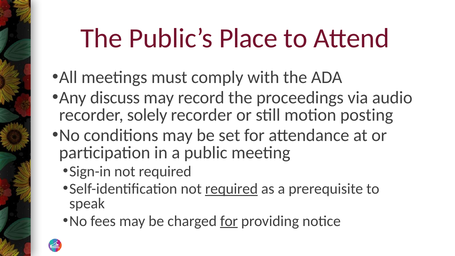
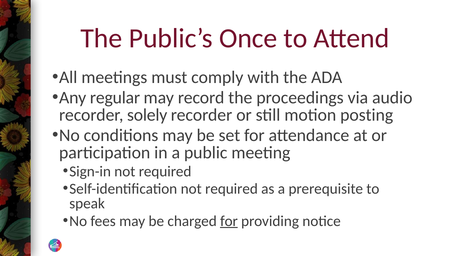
Place: Place -> Once (248, 38)
discuss: discuss -> regular (115, 98)
required underline: present -> none (231, 189)
